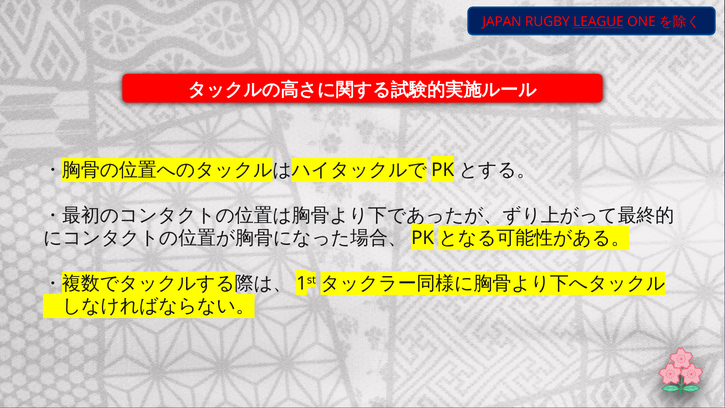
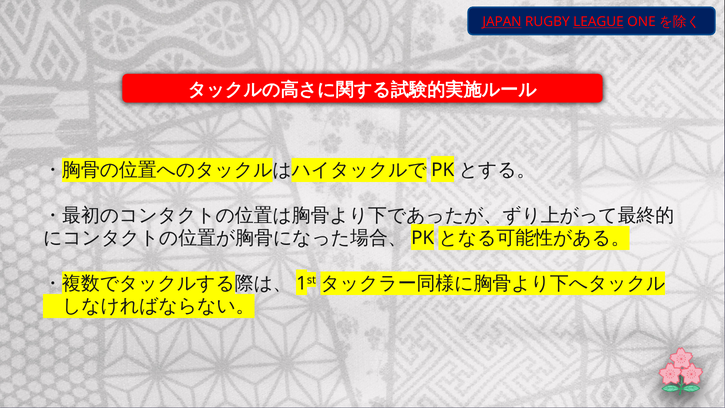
JAPAN underline: none -> present (502, 22)
